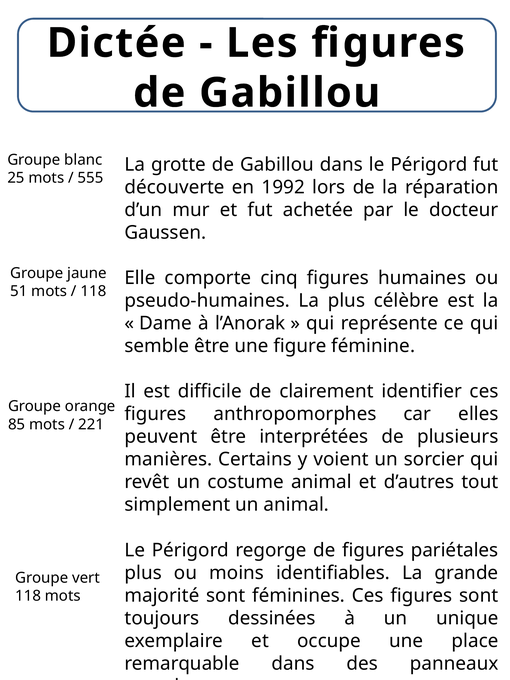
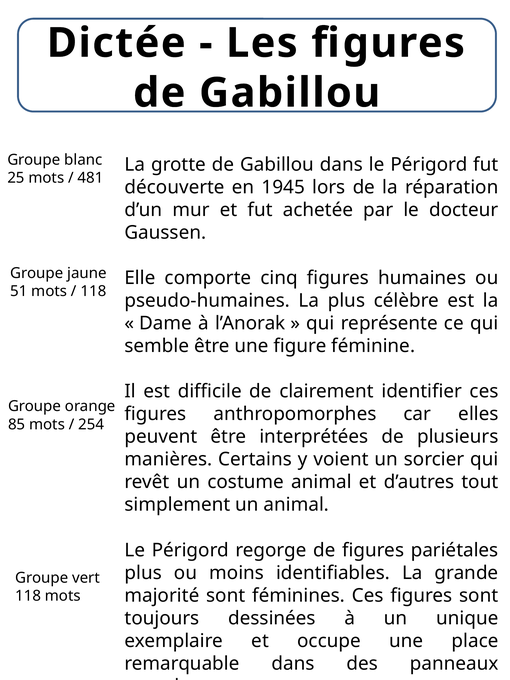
555: 555 -> 481 (91, 178)
1992: 1992 -> 1945 (283, 187)
221: 221 -> 254 (91, 424)
